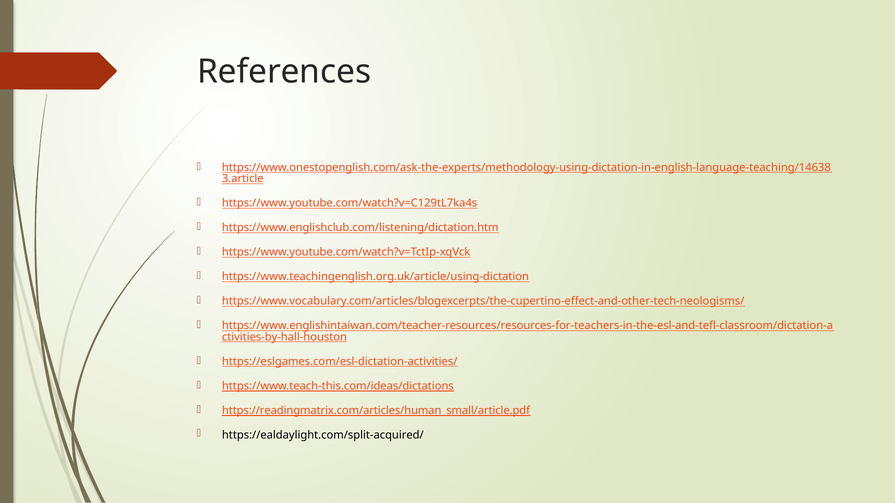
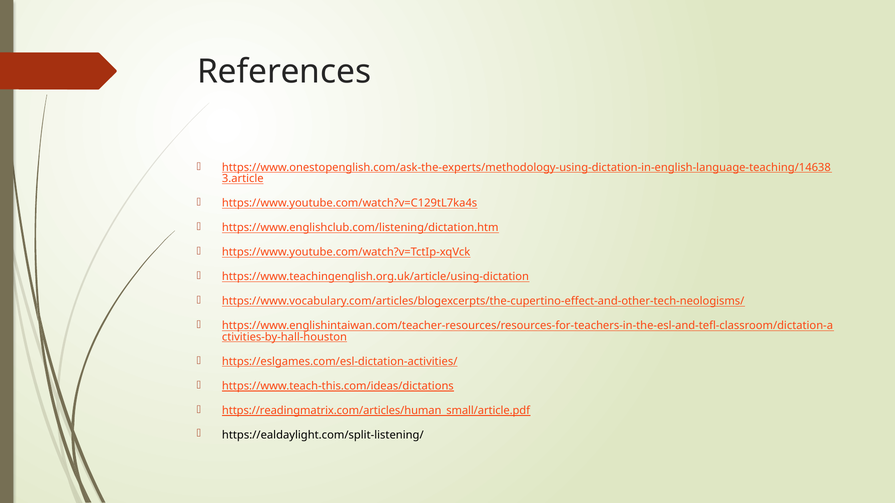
https://ealdaylight.com/split-acquired/: https://ealdaylight.com/split-acquired/ -> https://ealdaylight.com/split-listening/ (323, 435)
